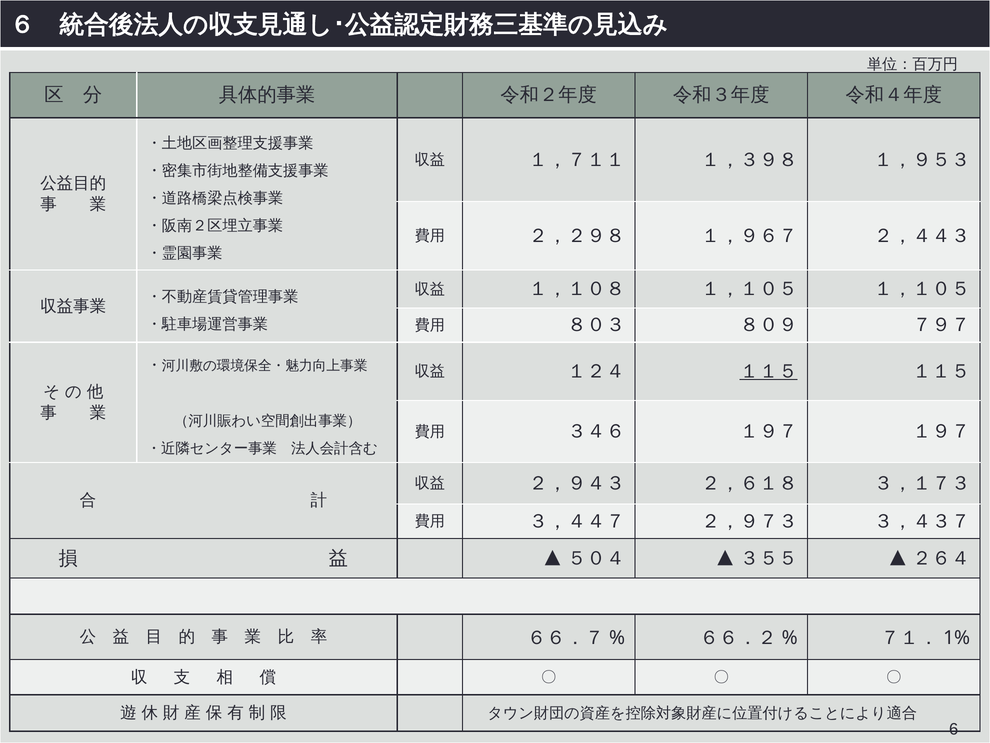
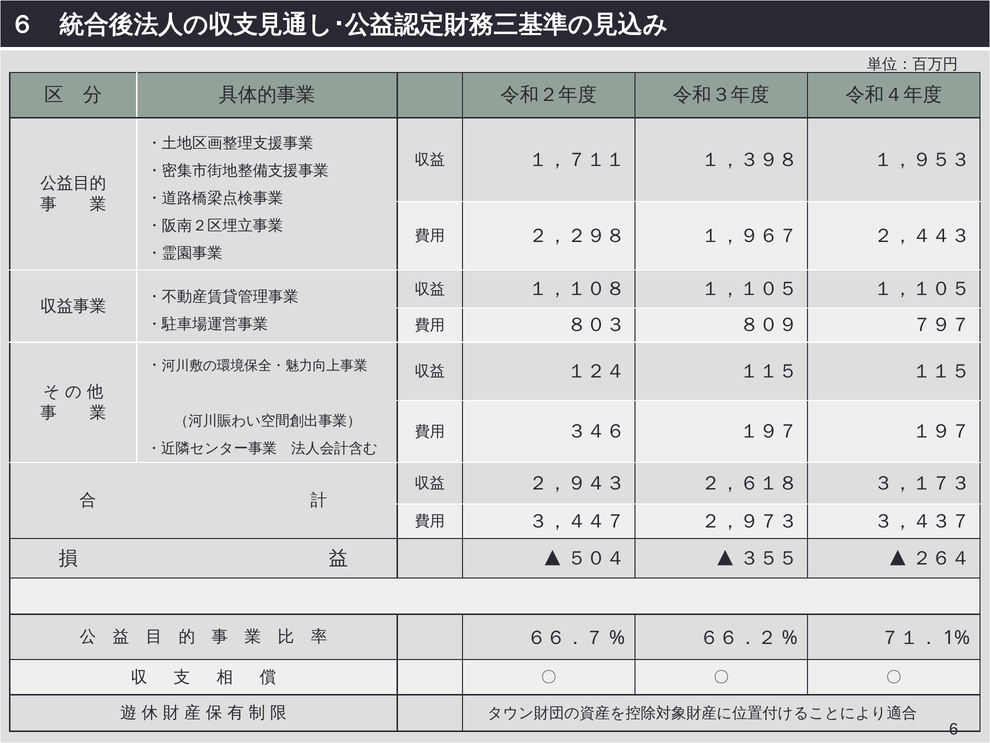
１１５ underline: present -> none (769, 371)
